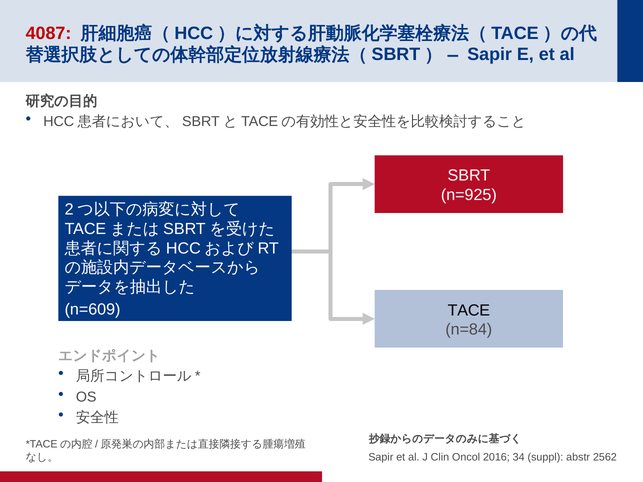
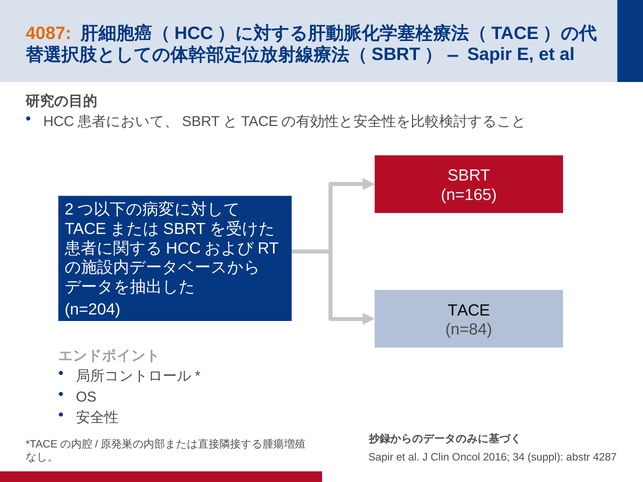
4087 colour: red -> orange (49, 33)
n=925: n=925 -> n=165 (469, 195)
n=609: n=609 -> n=204 (93, 309)
2562: 2562 -> 4287 (605, 457)
